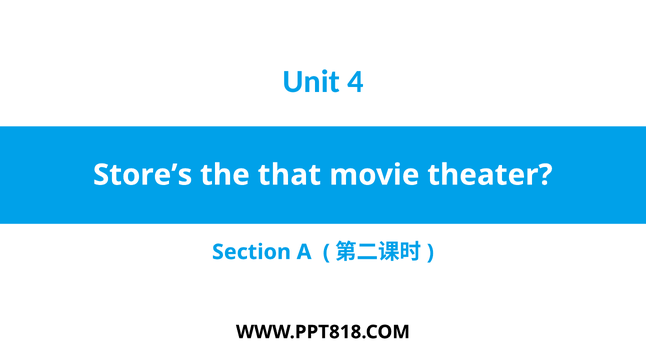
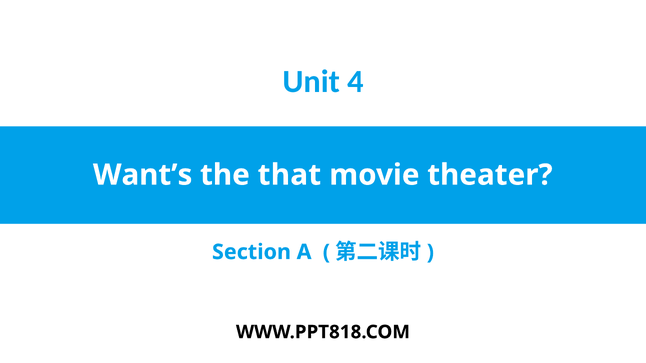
Store’s: Store’s -> Want’s (143, 175)
